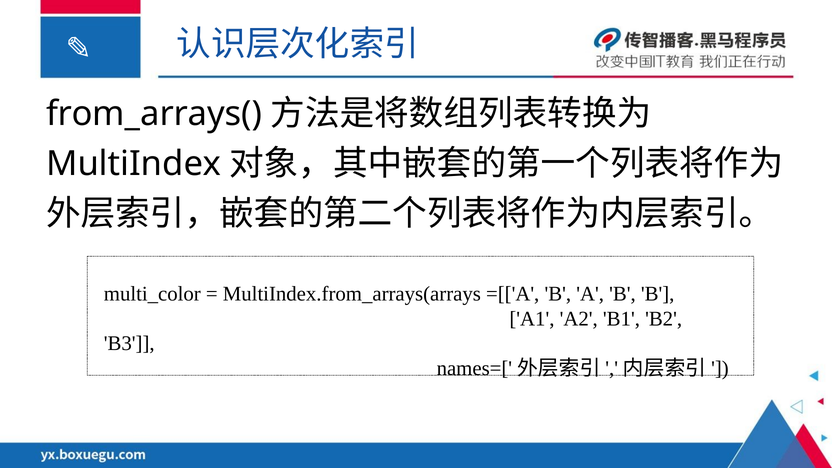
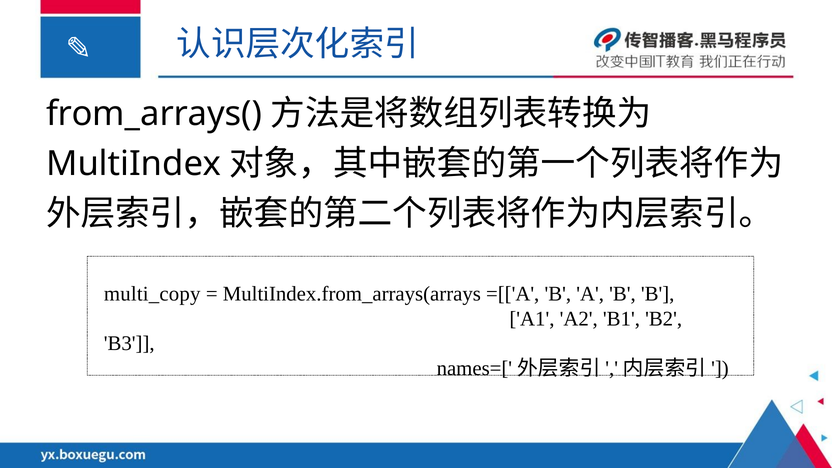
multi_color: multi_color -> multi_copy (152, 294)
